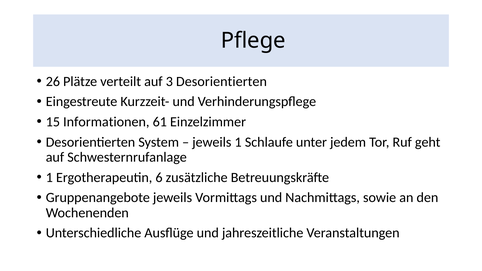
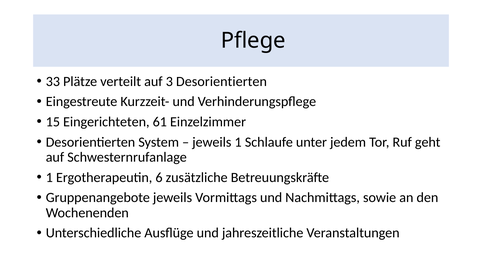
26: 26 -> 33 (53, 81)
Informationen: Informationen -> Eingerichteten (106, 122)
